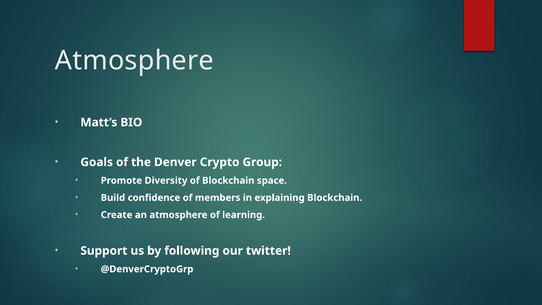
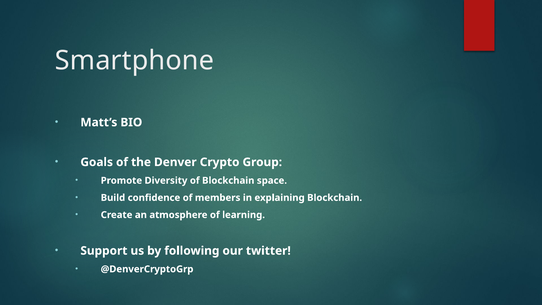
Atmosphere: Atmosphere -> Smartphone (134, 61)
